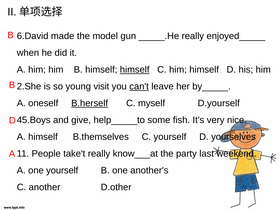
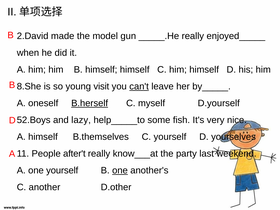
6.David: 6.David -> 2.David (33, 36)
himself underline: present -> none (135, 70)
2.She: 2.She -> 8.She (29, 87)
45.Boys: 45.Boys -> 52.Boys (34, 120)
give: give -> lazy (81, 120)
take't: take't -> after't (74, 154)
one underline: none -> present (120, 171)
